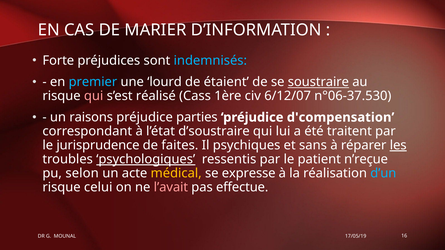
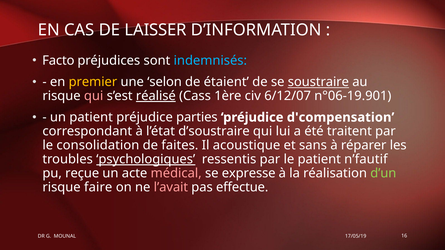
MARIER: MARIER -> LAISSER (156, 30)
Forte: Forte -> Facto (58, 61)
premier colour: light blue -> yellow (93, 82)
lourd: lourd -> selon (165, 82)
réalisé underline: none -> present (156, 96)
n°06-37.530: n°06-37.530 -> n°06-19.901 (353, 96)
un raisons: raisons -> patient (91, 118)
jurisprudence: jurisprudence -> consolidation (98, 146)
psychiques: psychiques -> acoustique (247, 146)
les underline: present -> none (398, 146)
n’reçue: n’reçue -> n’fautif (366, 160)
selon: selon -> reçue (82, 174)
médical colour: yellow -> pink (176, 174)
d’un colour: light blue -> light green (383, 174)
celui: celui -> faire (98, 188)
